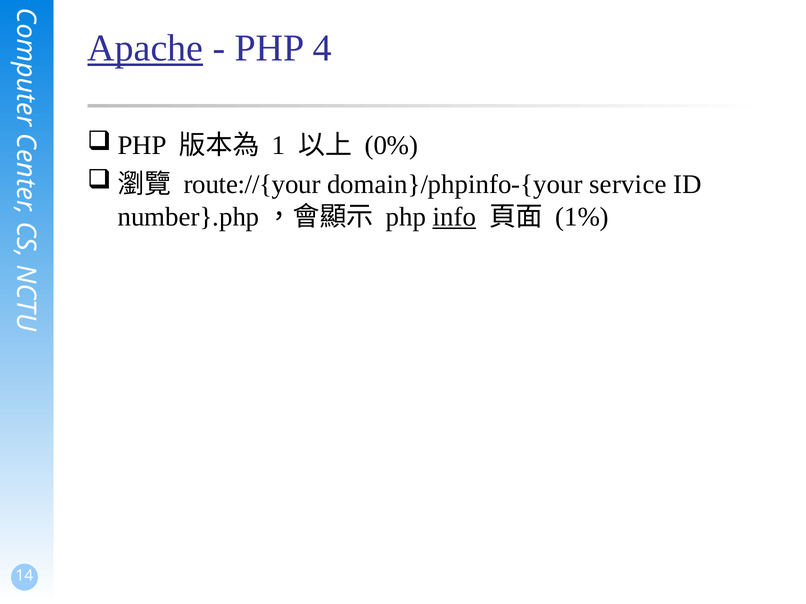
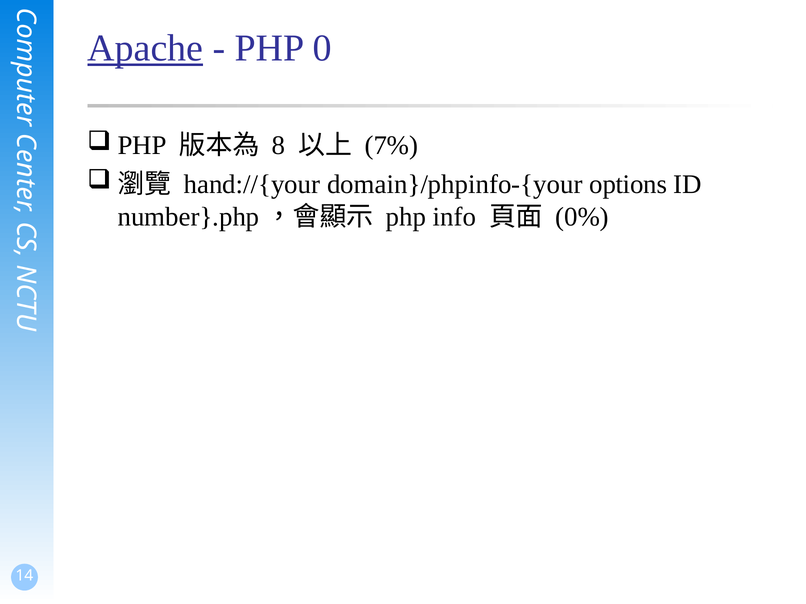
4: 4 -> 0 (322, 48)
1: 1 -> 8 (279, 146)
0%: 0% -> 7% (391, 146)
route://{your: route://{your -> hand://{your (252, 185)
service: service -> options (628, 185)
info underline: present -> none (454, 217)
1%: 1% -> 0% (582, 217)
